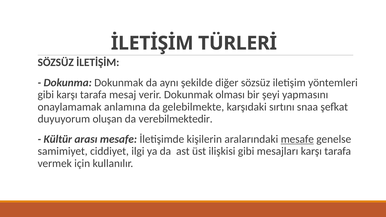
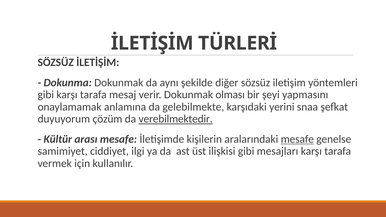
sırtını: sırtını -> yerini (282, 107)
oluşan: oluşan -> çözüm (107, 119)
verebilmektedir underline: none -> present (176, 119)
